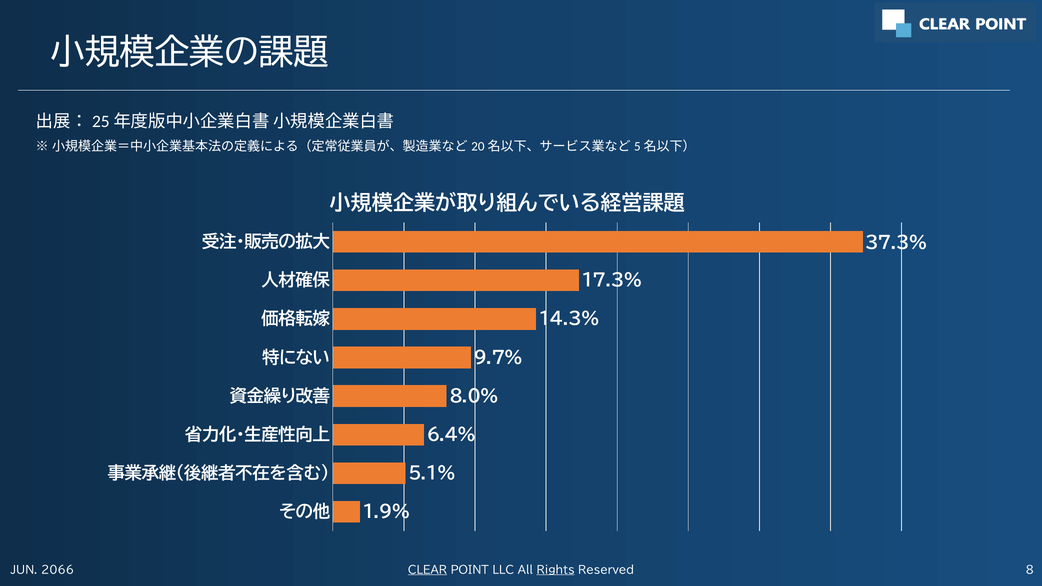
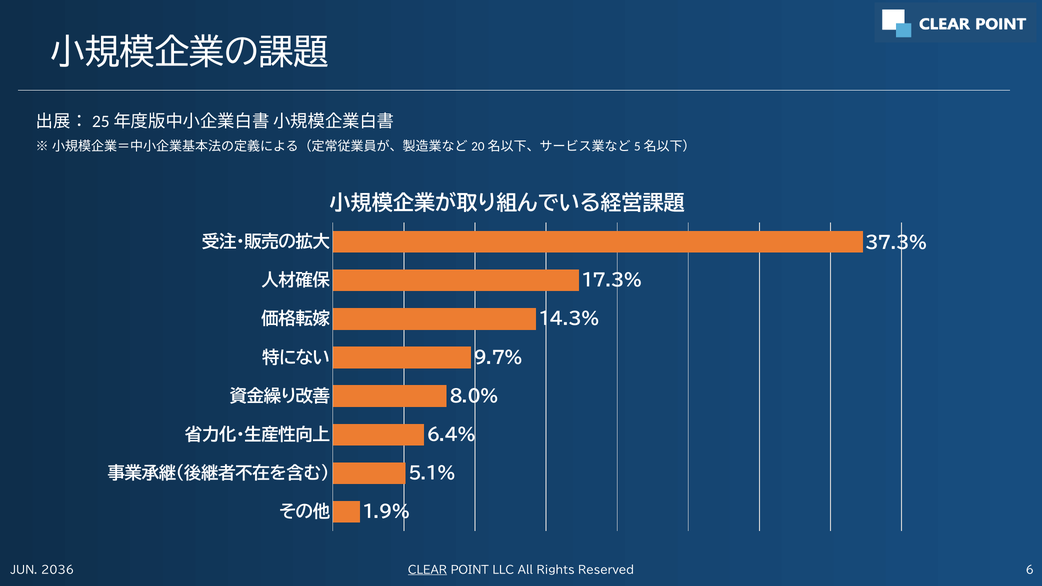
2066: 2066 -> 2036 (58, 570)
Rights underline: present -> none (556, 570)
8: 8 -> 6 (1030, 570)
